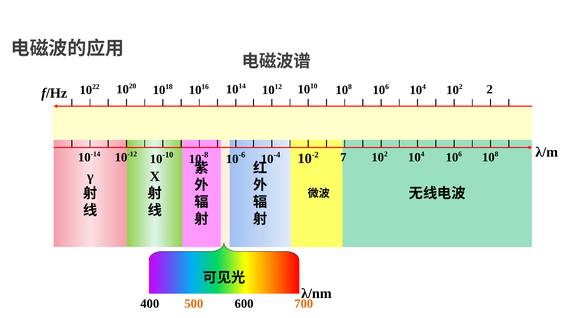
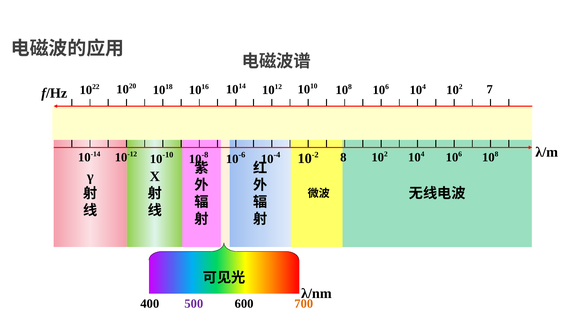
2: 2 -> 7 (490, 89)
7: 7 -> 8 (343, 158)
500 colour: orange -> purple (194, 304)
